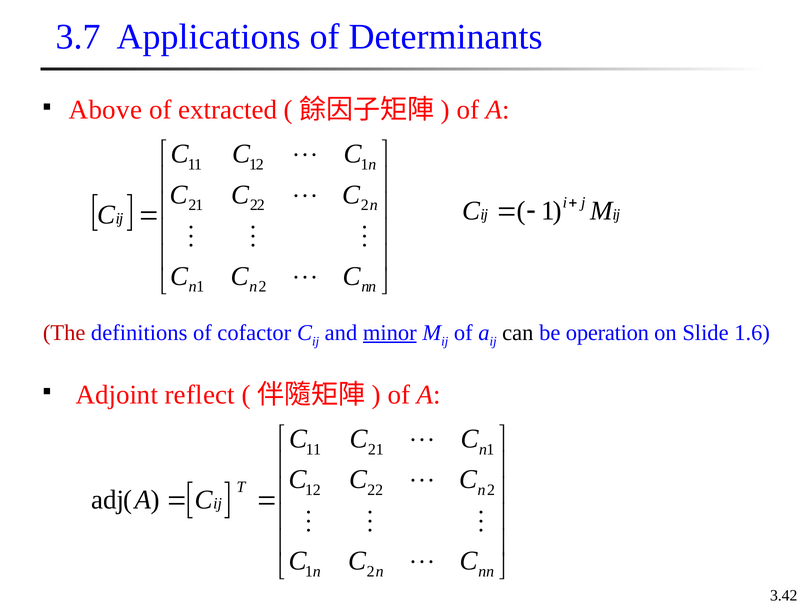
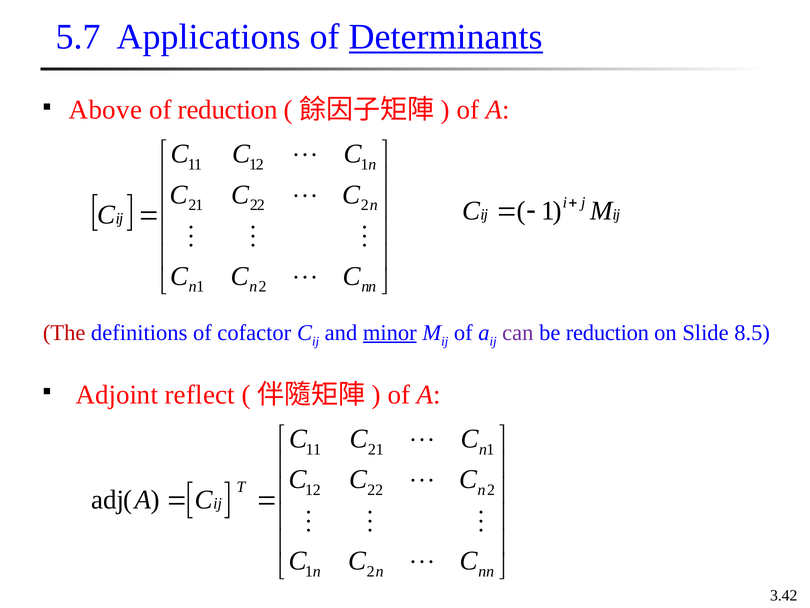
3.7: 3.7 -> 5.7 (78, 37)
Determinants underline: none -> present (446, 37)
of extracted: extracted -> reduction (228, 110)
can colour: black -> purple (518, 332)
be operation: operation -> reduction (607, 332)
1.6: 1.6 -> 8.5 (752, 332)
